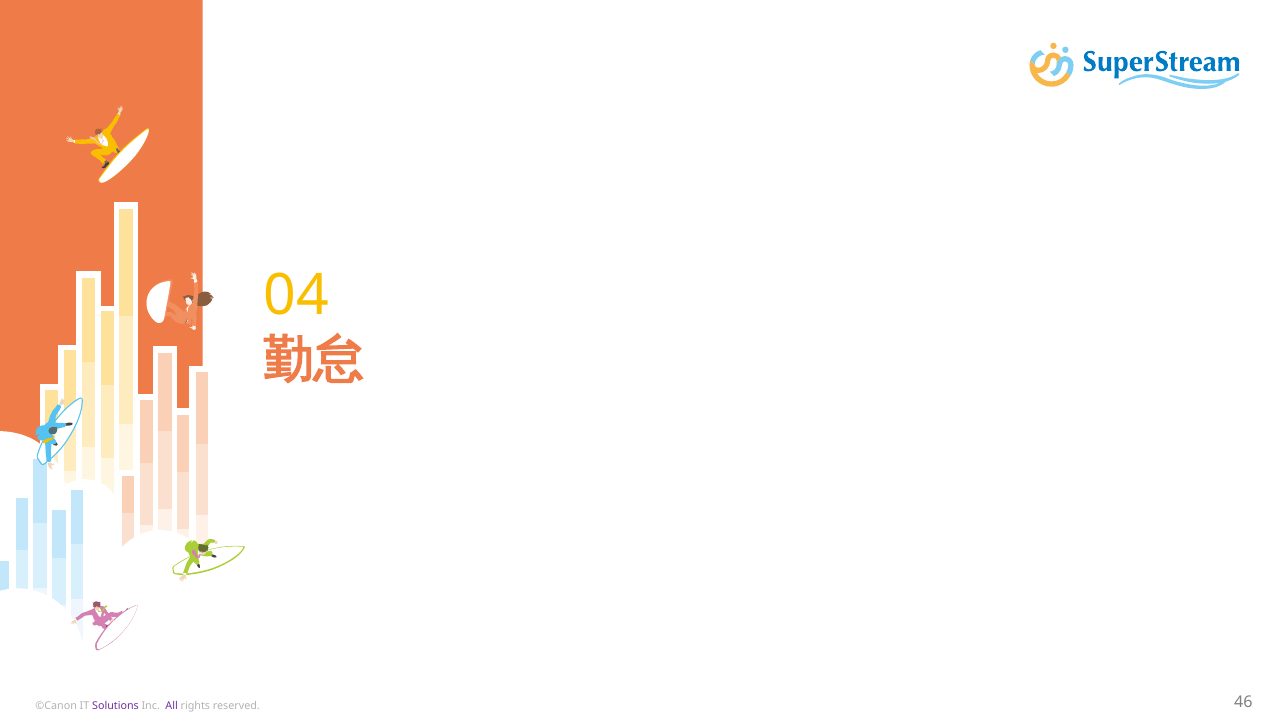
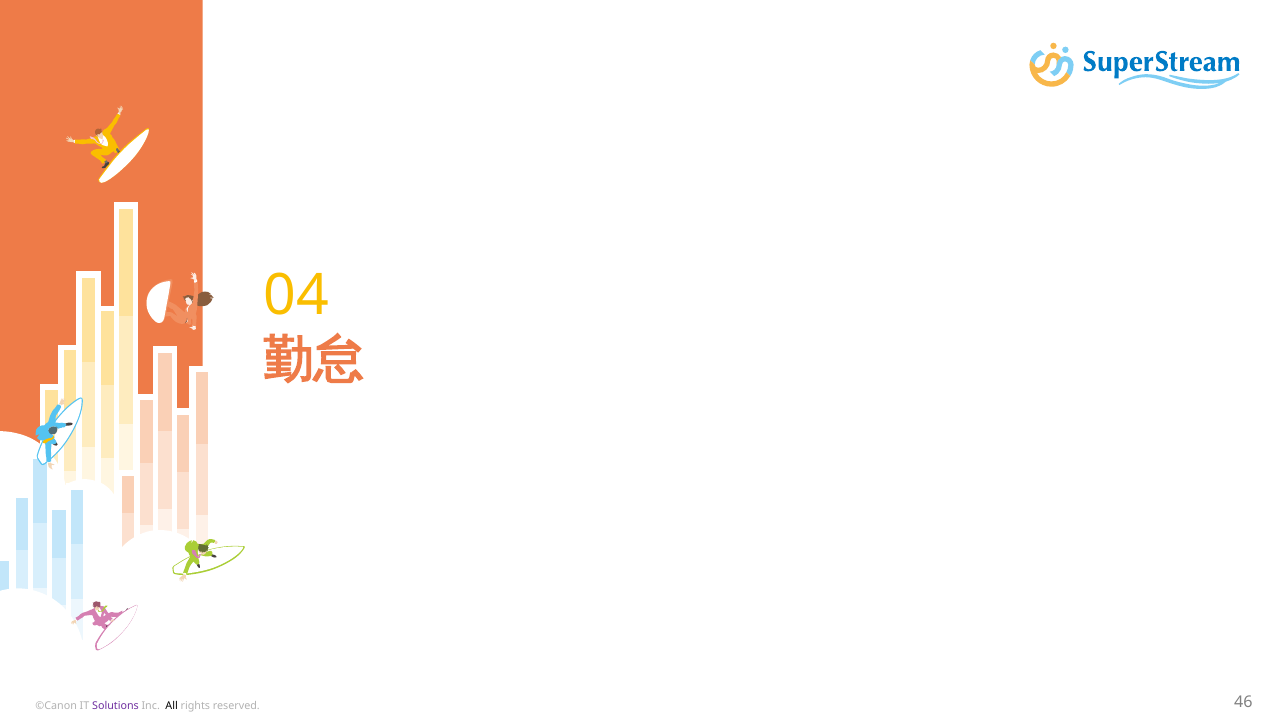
All colour: purple -> black (172, 706)
